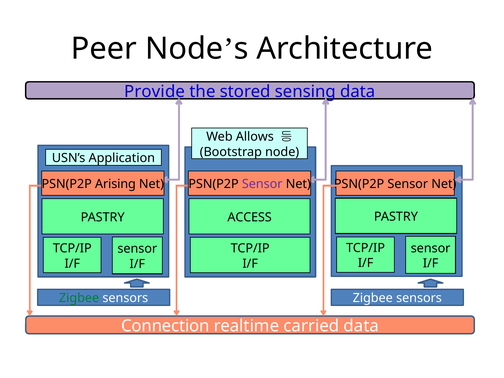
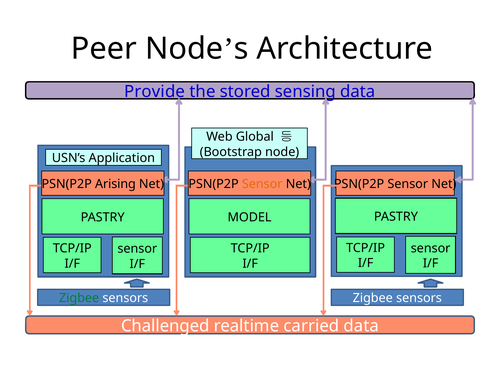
Allows: Allows -> Global (255, 137)
Sensor colour: purple -> orange (262, 184)
ACCESS: ACCESS -> MODEL (250, 217)
Connection: Connection -> Challenged (165, 326)
